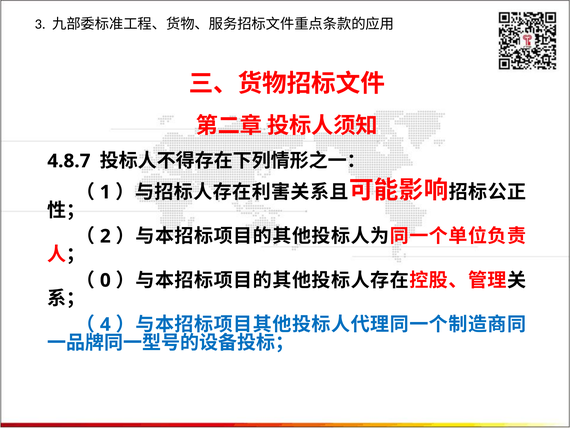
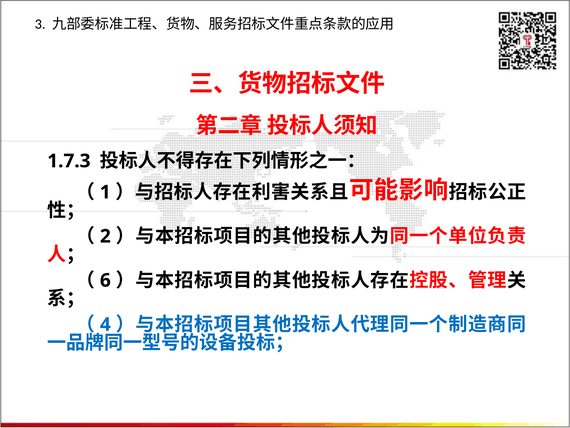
4.8.7: 4.8.7 -> 1.7.3 (69, 161)
0: 0 -> 6 (105, 280)
